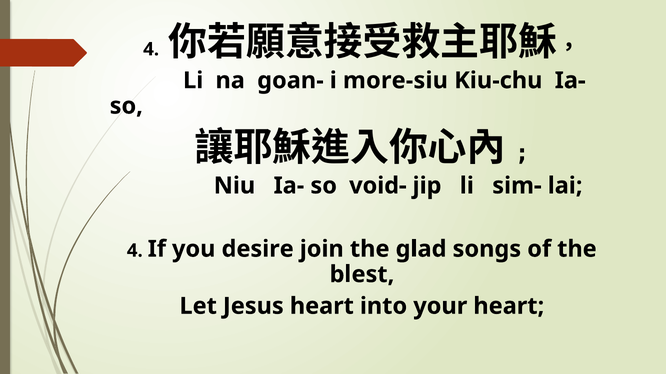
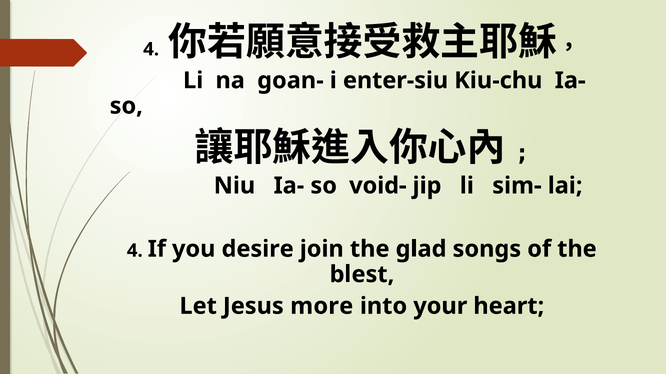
more-siu: more-siu -> enter-siu (396, 81)
Jesus heart: heart -> more (322, 307)
